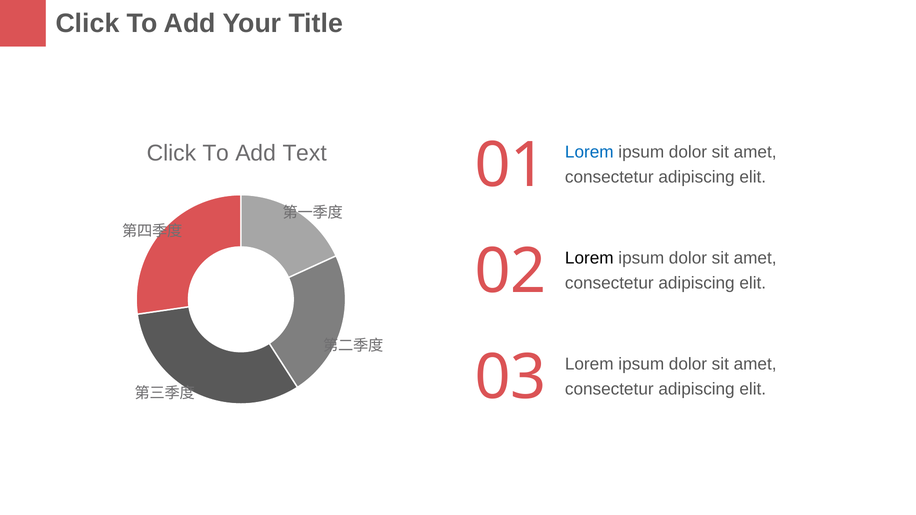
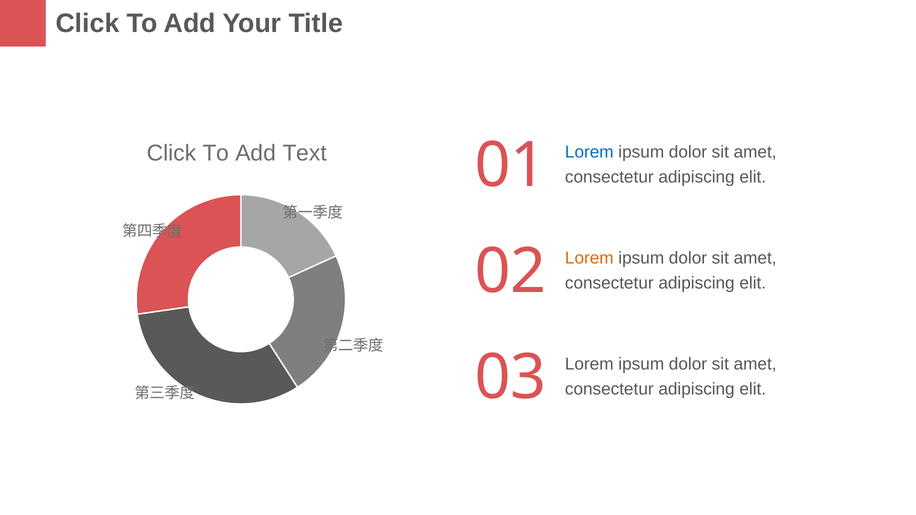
Lorem colour: black -> orange (589, 258)
